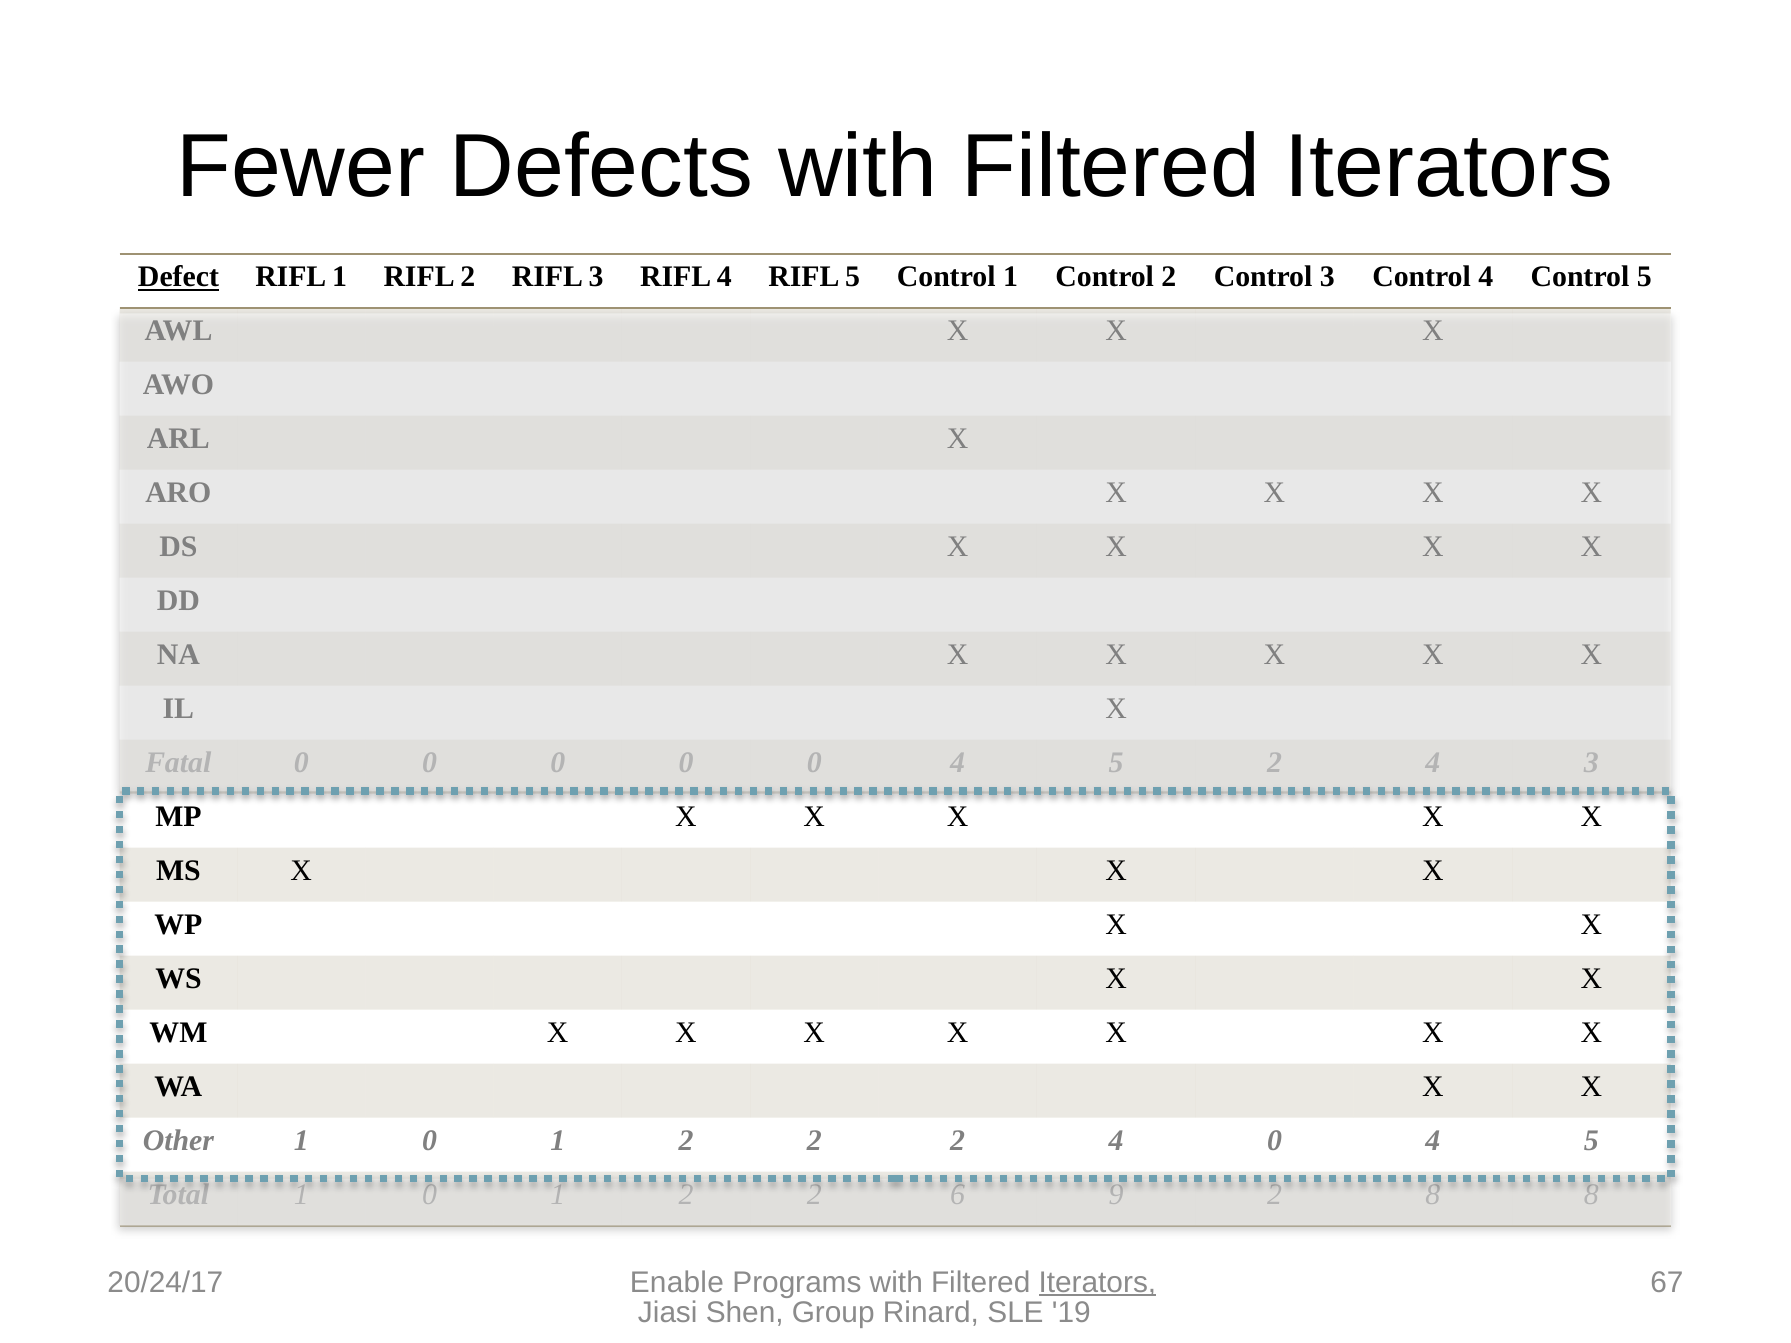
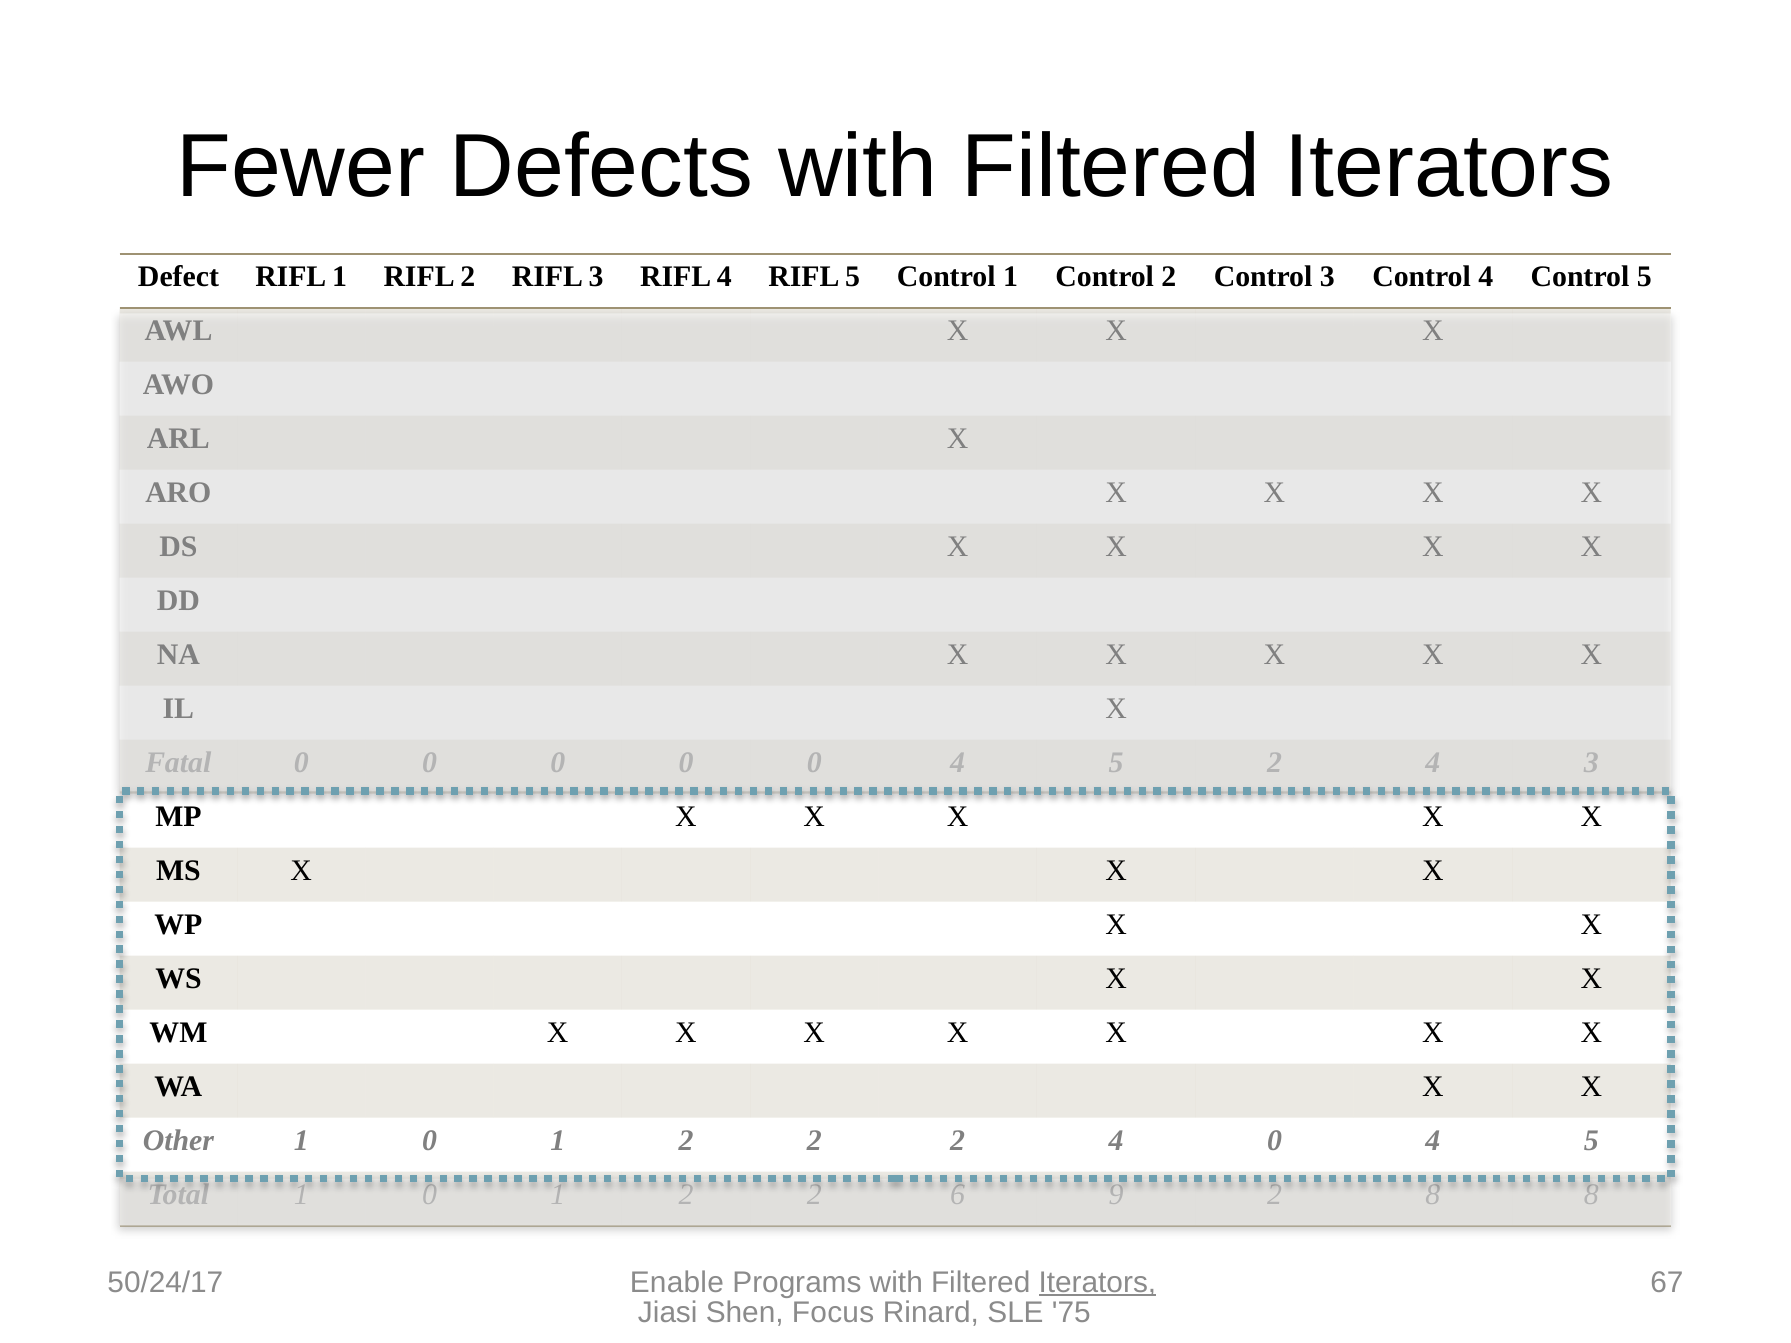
Defect underline: present -> none (178, 277)
20/24/17: 20/24/17 -> 50/24/17 (165, 1283)
Group: Group -> Focus (833, 1313)
19: 19 -> 75 (1071, 1313)
